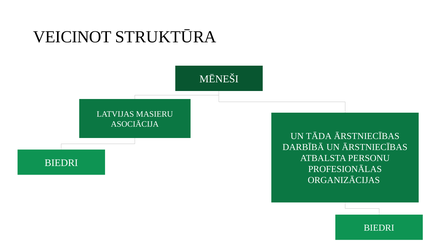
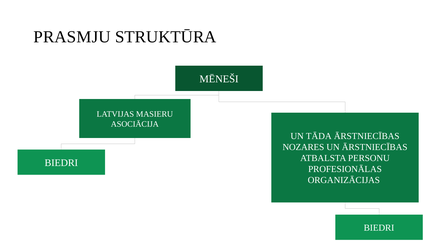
VEICINOT: VEICINOT -> PRASMJU (72, 37)
DARBĪBĀ: DARBĪBĀ -> NOZARES (303, 147)
